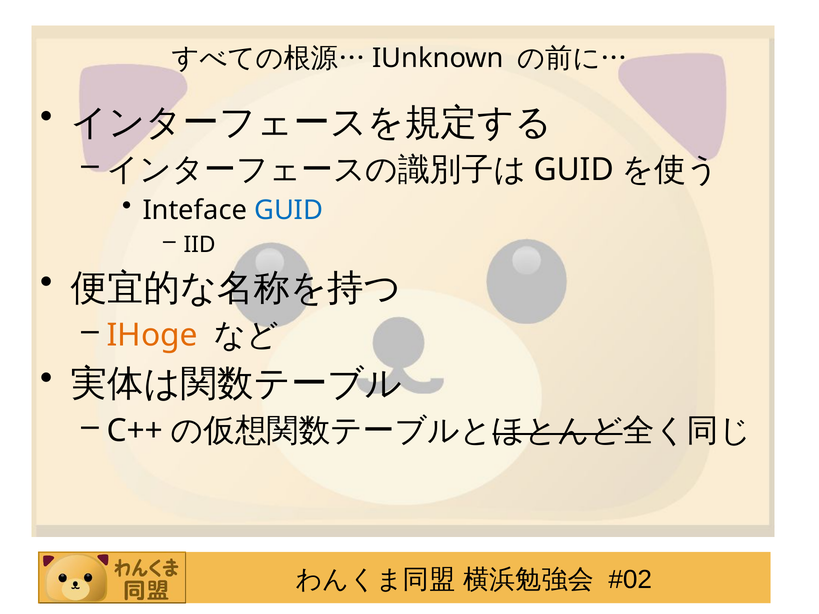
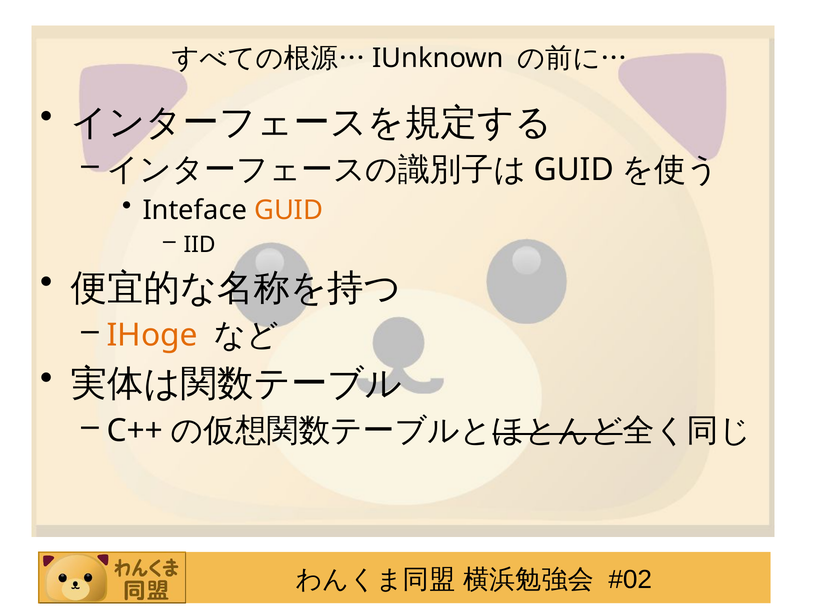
GUID colour: blue -> orange (289, 210)
